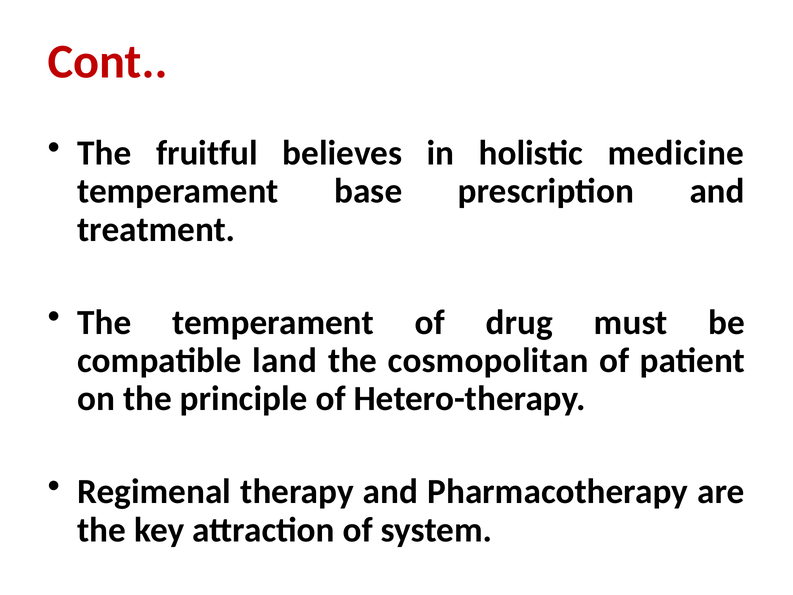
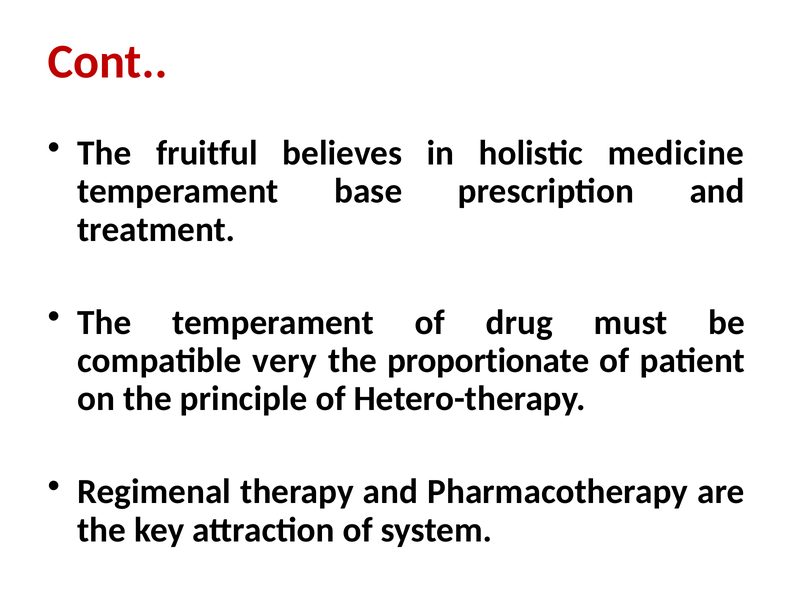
land: land -> very (285, 360)
cosmopolitan: cosmopolitan -> proportionate (488, 360)
